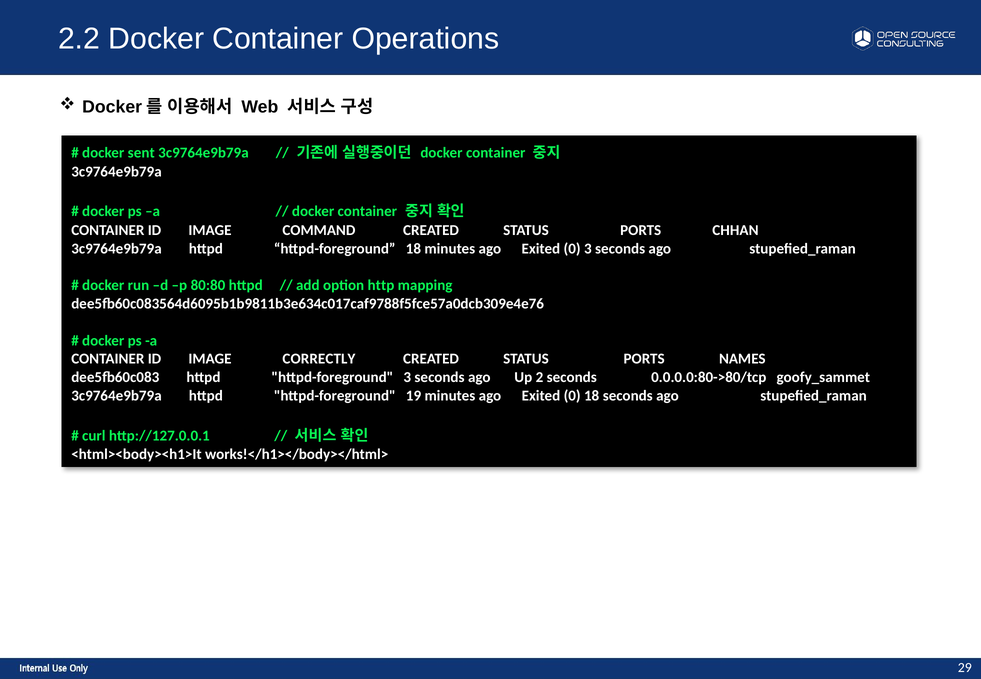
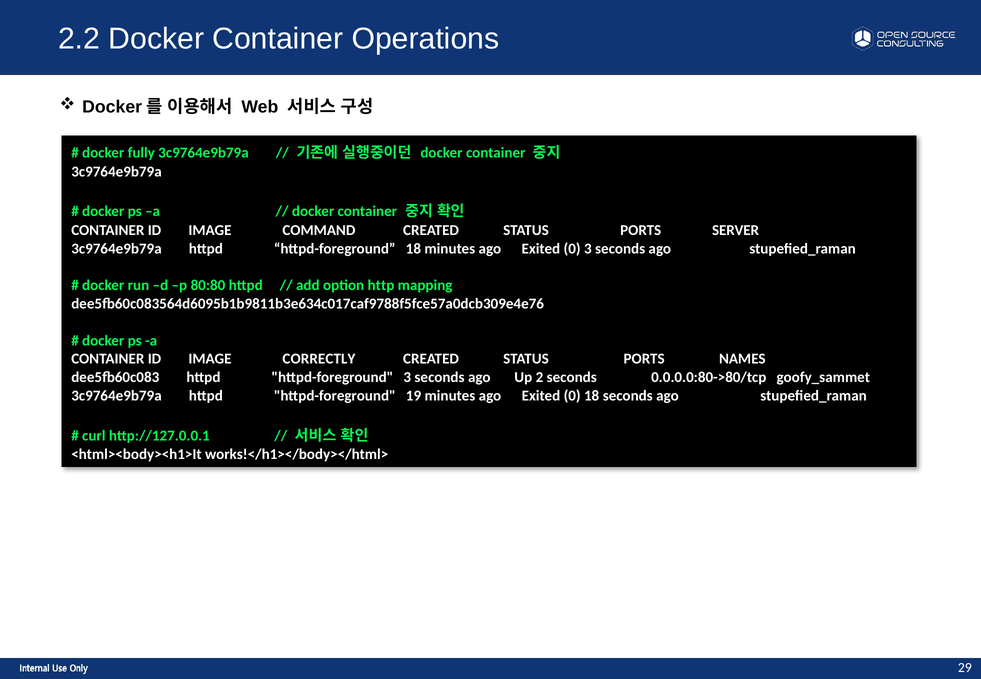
sent: sent -> fully (141, 153)
CHHAN: CHHAN -> SERVER (736, 230)
